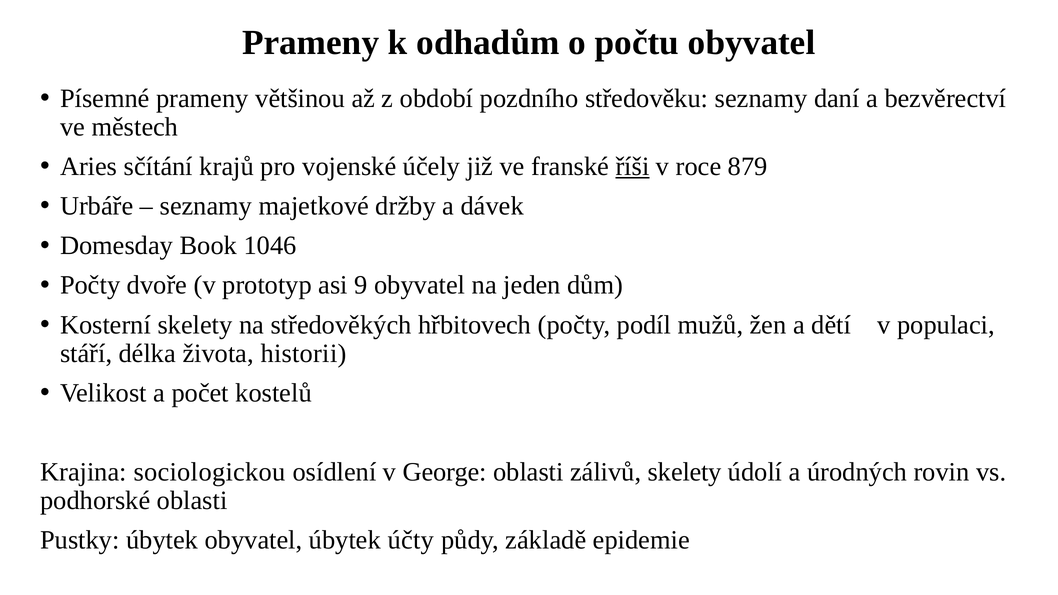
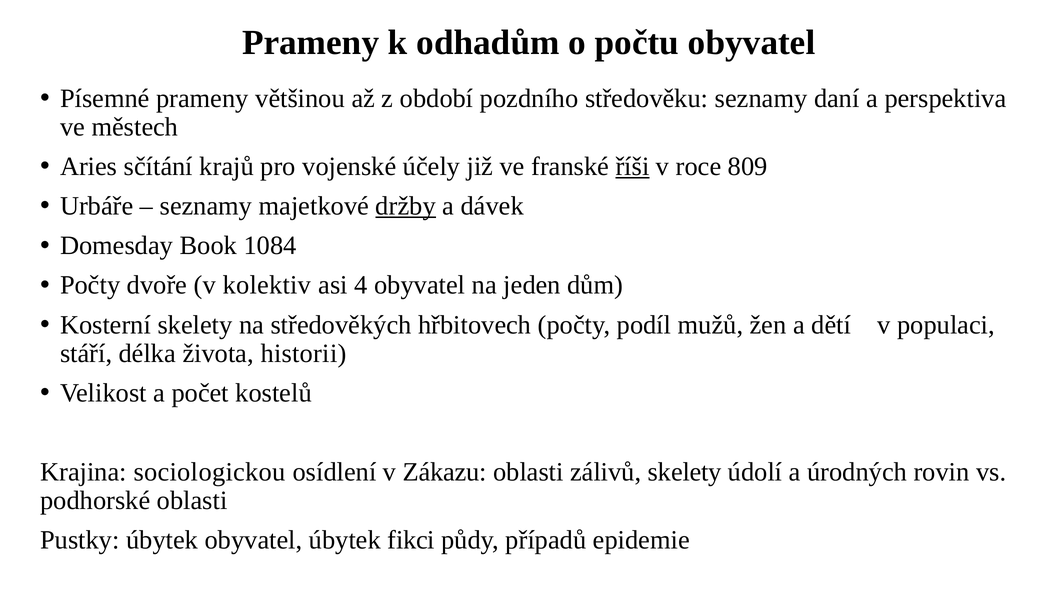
bezvěrectví: bezvěrectví -> perspektiva (945, 98)
879: 879 -> 809 (748, 167)
držby underline: none -> present (406, 206)
1046: 1046 -> 1084 (270, 246)
prototyp: prototyp -> kolektiv (267, 285)
9: 9 -> 4 (361, 285)
George: George -> Zákazu (445, 472)
účty: účty -> fikci (411, 540)
základě: základě -> případů (546, 540)
